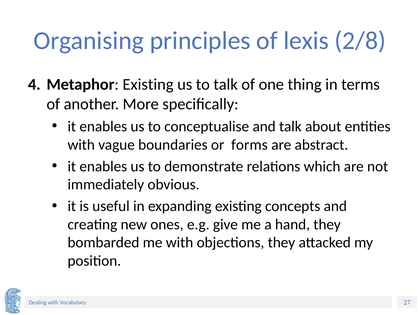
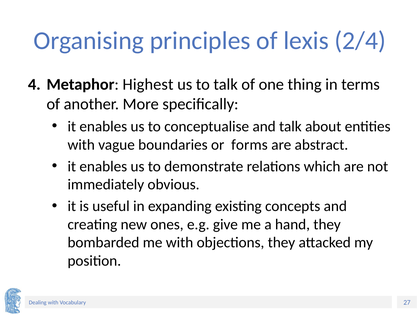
2/8: 2/8 -> 2/4 (360, 41)
Metaphor Existing: Existing -> Highest (148, 85)
